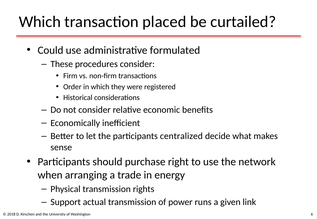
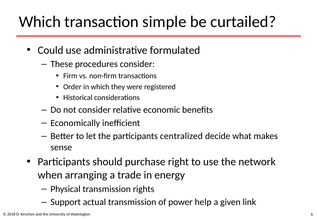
placed: placed -> simple (164, 22)
runs: runs -> help (203, 203)
